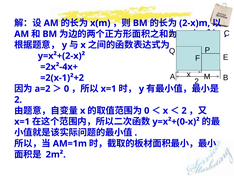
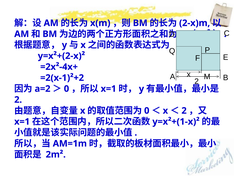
y=x²+(0-x)²: y=x²+(0-x)² -> y=x²+(1-x)² (176, 121)
